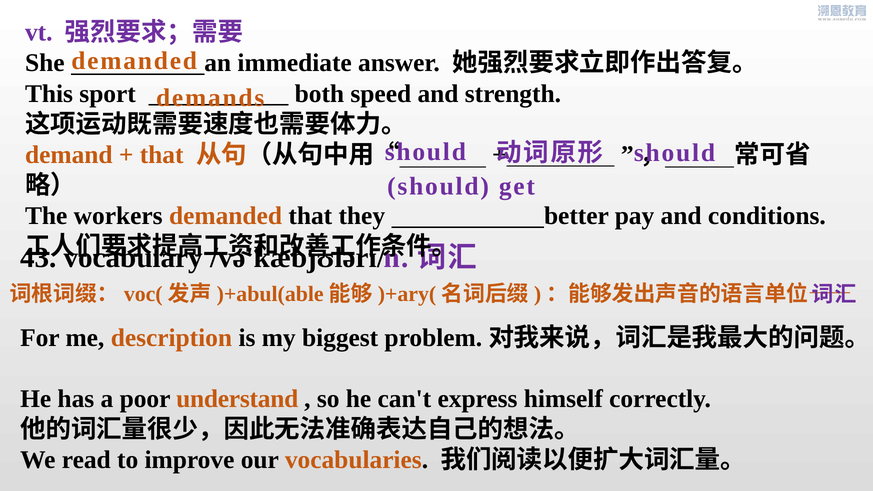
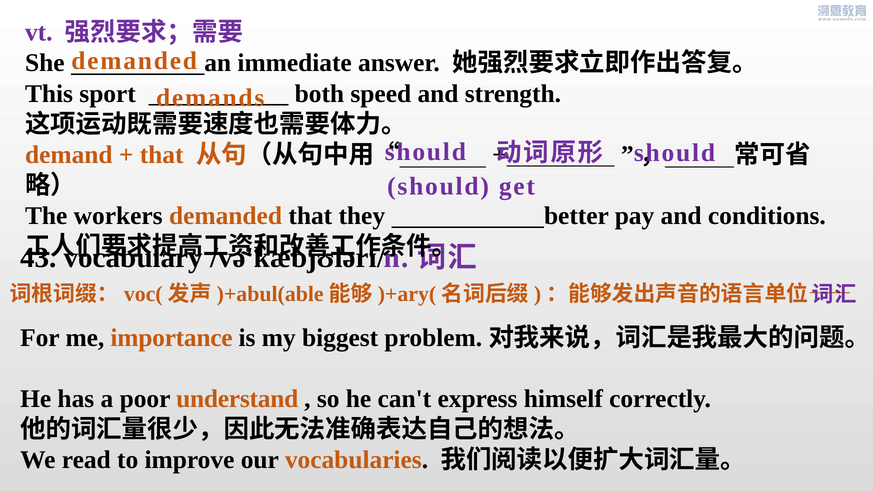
description: description -> importance (172, 338)
